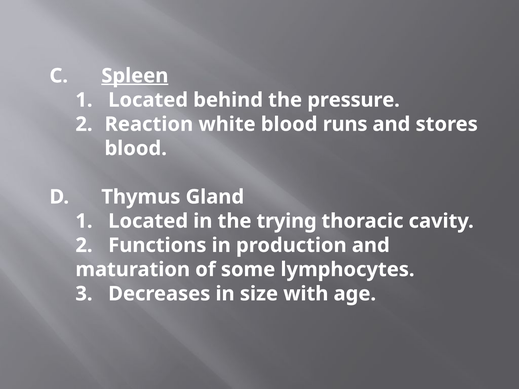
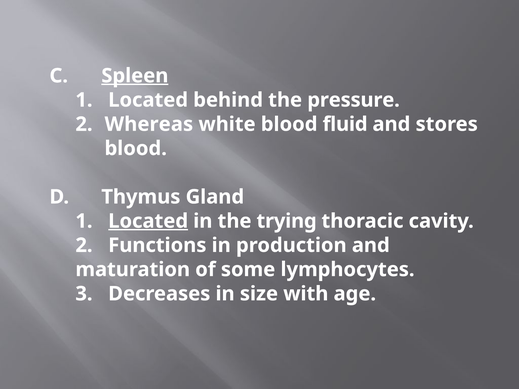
Reaction: Reaction -> Whereas (149, 124)
runs: runs -> fluid (345, 124)
Located underline: none -> present (148, 221)
